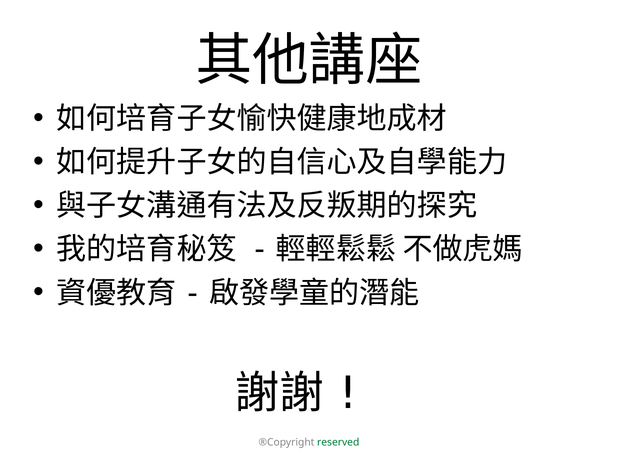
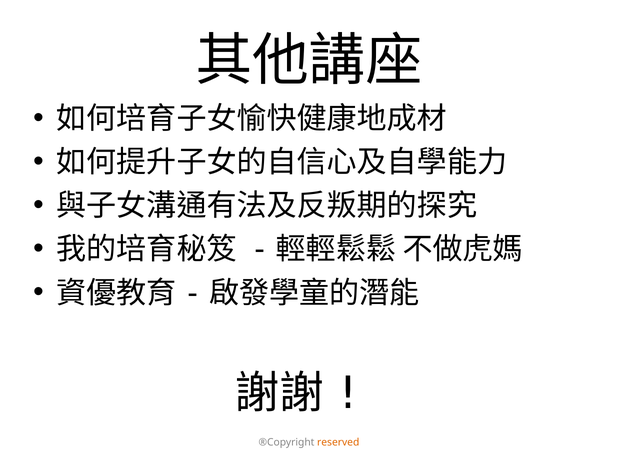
reserved colour: green -> orange (338, 443)
